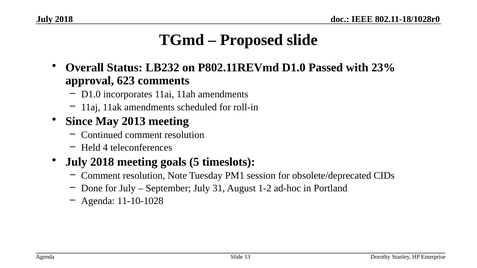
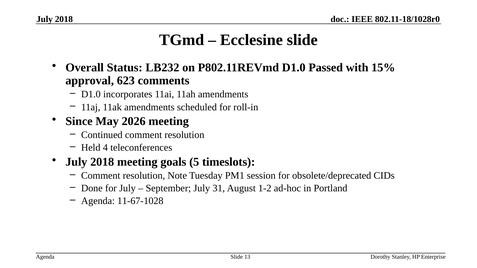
Proposed: Proposed -> Ecclesine (251, 40)
23%: 23% -> 15% (383, 68)
2013: 2013 -> 2026 (134, 121)
11-10-1028: 11-10-1028 -> 11-67-1028 (140, 201)
